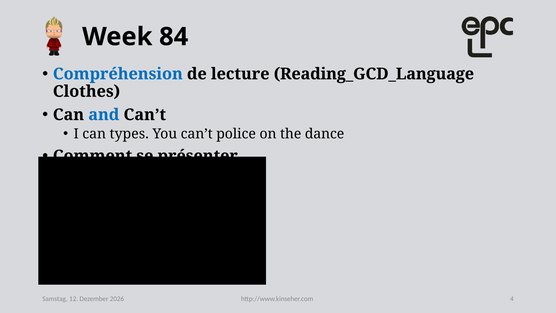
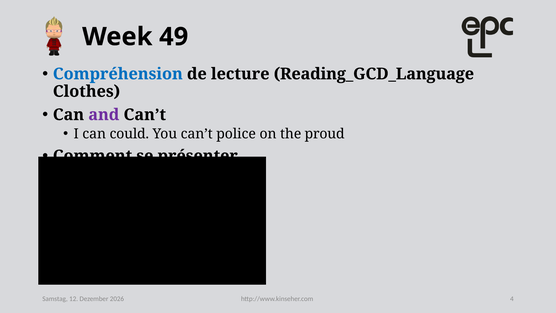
84: 84 -> 49 (174, 37)
and colour: blue -> purple (104, 115)
types: types -> could (129, 134)
dance: dance -> proud (325, 134)
